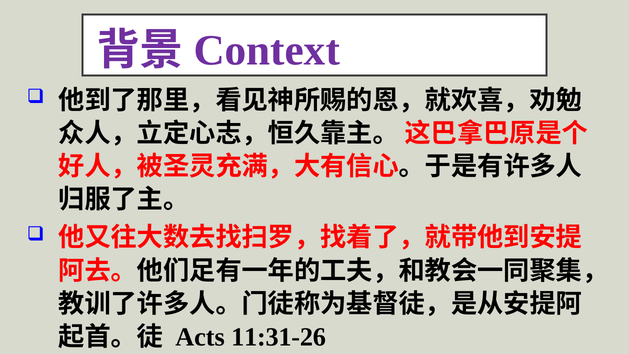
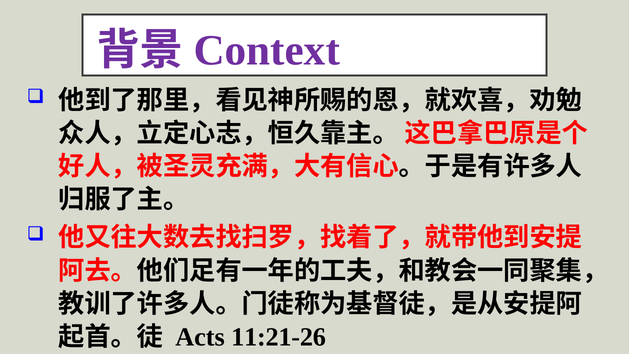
11:31-26: 11:31-26 -> 11:21-26 (279, 337)
